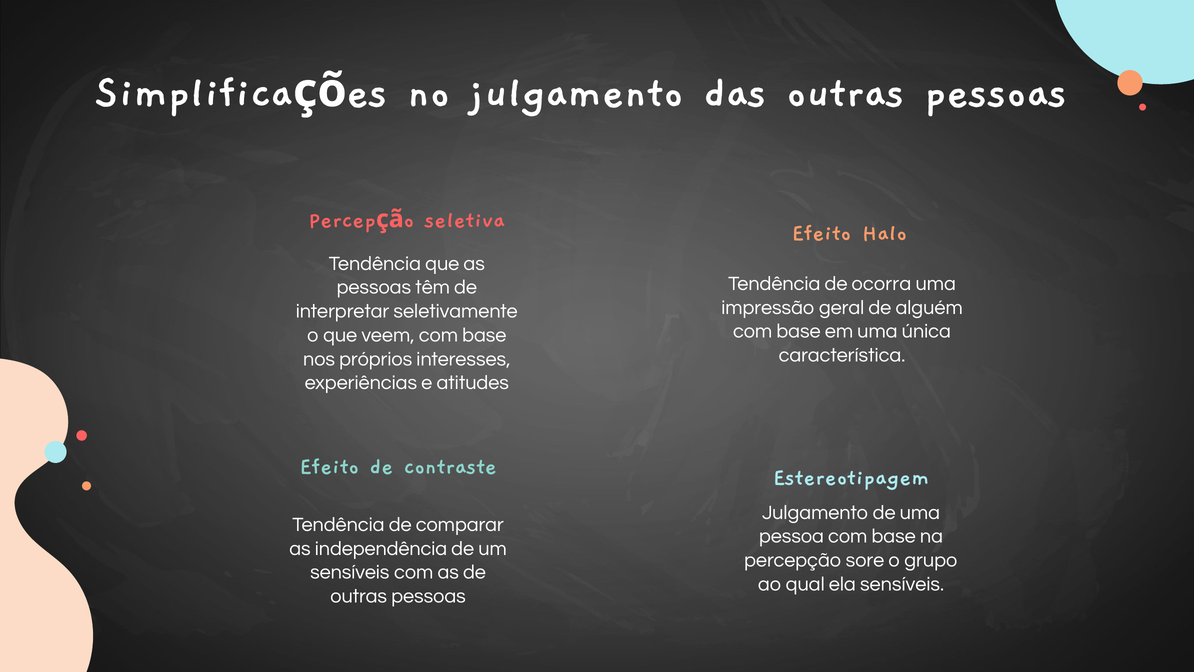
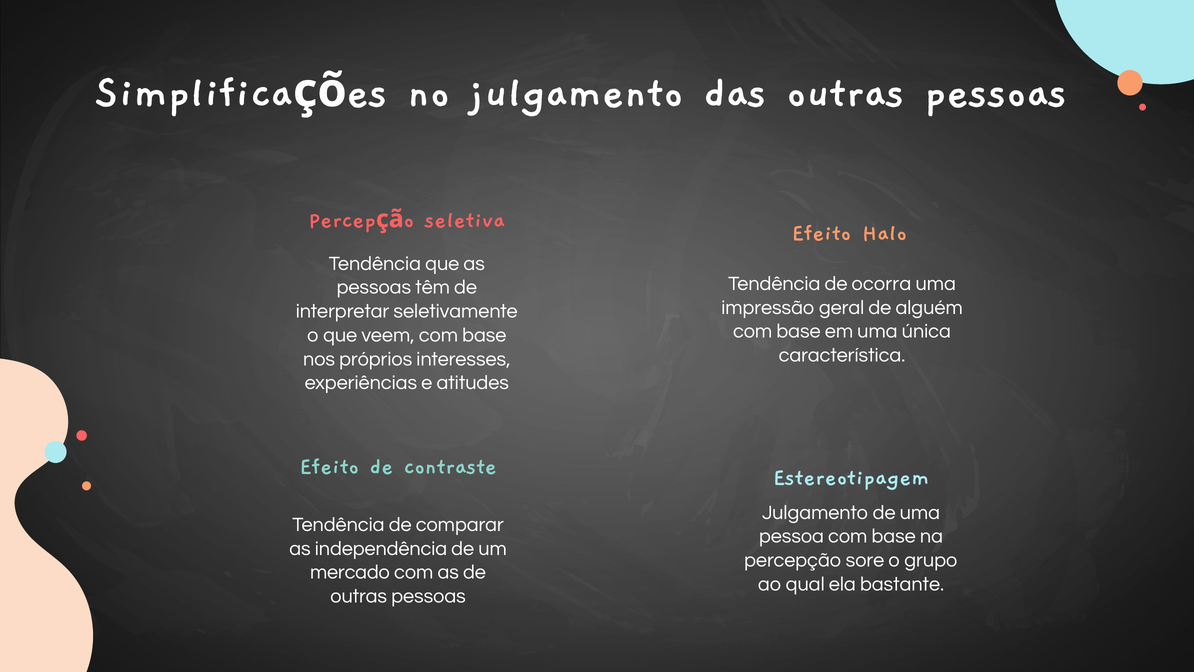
sensíveis: sensíveis -> mercado (350, 572)
ela sensíveis: sensíveis -> bastante (902, 584)
